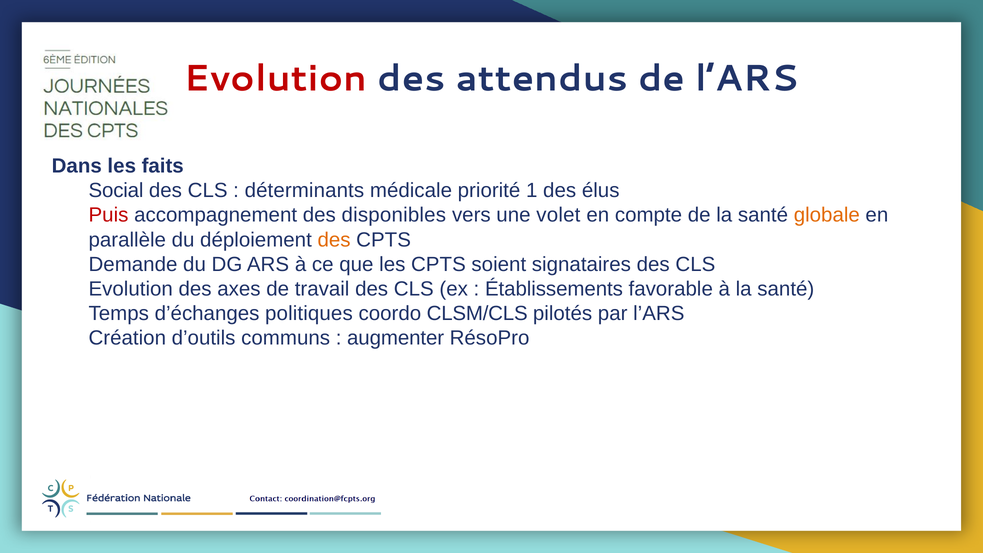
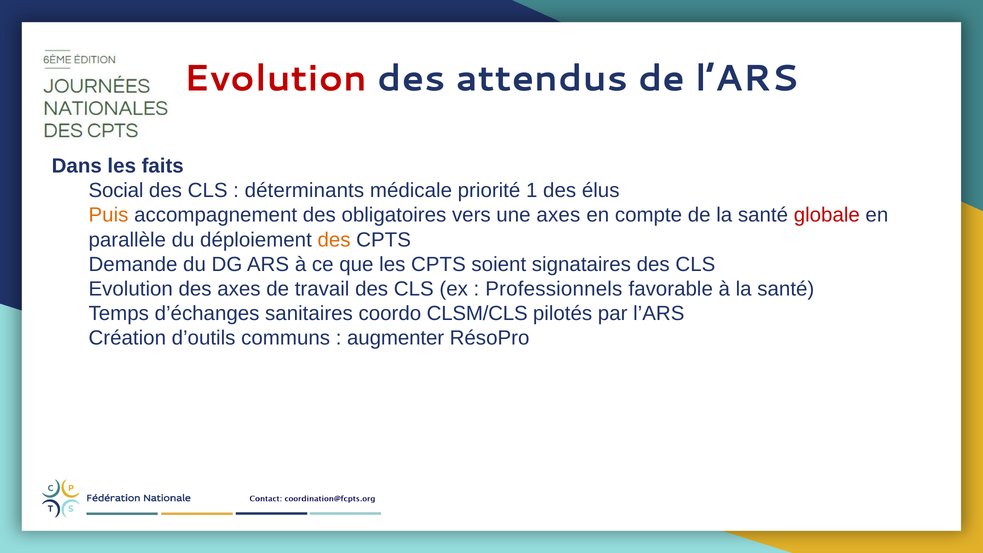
Puis colour: red -> orange (109, 215)
disponibles: disponibles -> obligatoires (394, 215)
une volet: volet -> axes (558, 215)
globale colour: orange -> red (827, 215)
Établissements: Établissements -> Professionnels (554, 289)
politiques: politiques -> sanitaires (309, 314)
